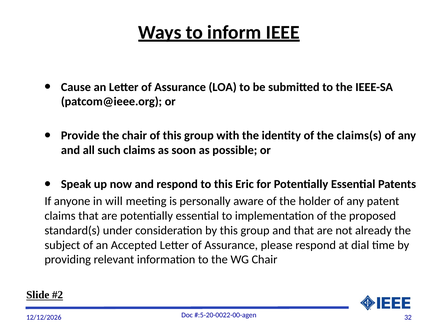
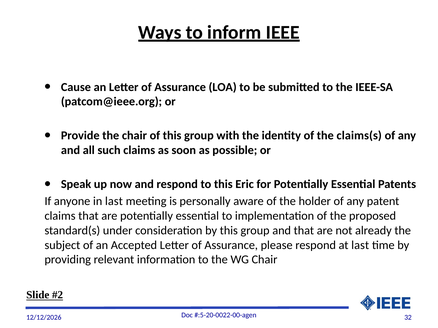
in will: will -> last (114, 202)
at dial: dial -> last (360, 245)
